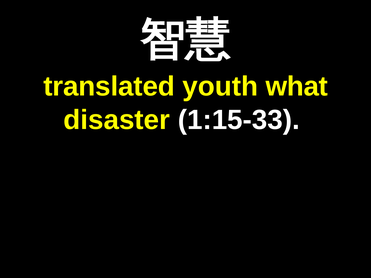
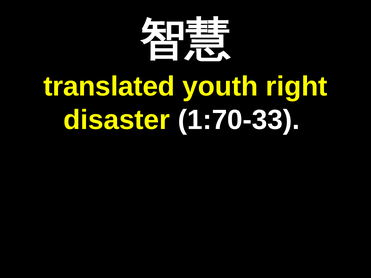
what: what -> right (297, 87)
1:15-33: 1:15-33 -> 1:70-33 (239, 120)
